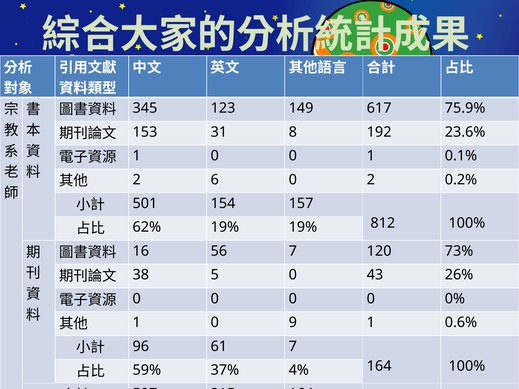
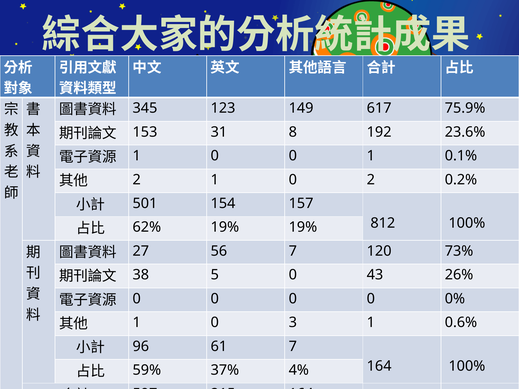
2 6: 6 -> 1 (215, 180)
16: 16 -> 27 (141, 251)
9: 9 -> 3 (293, 323)
